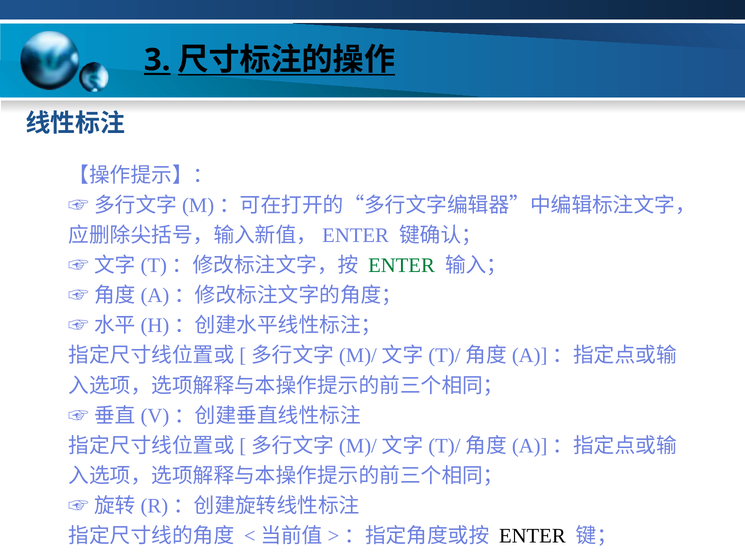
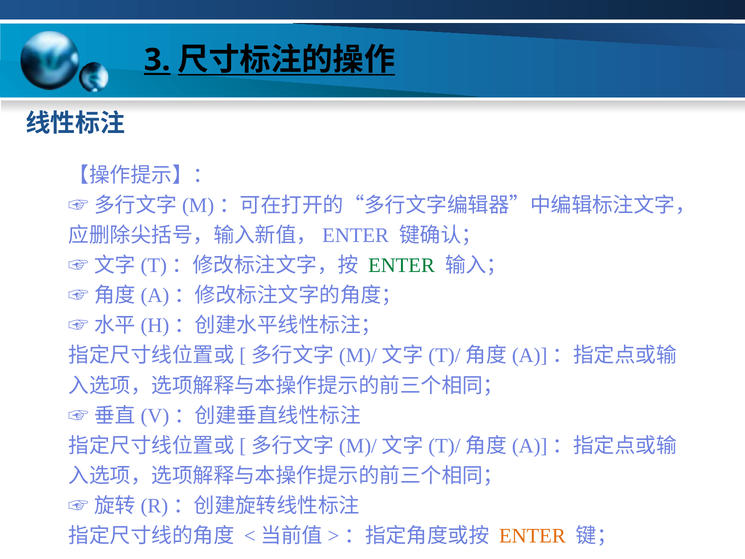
ENTER colour: black -> orange (532, 536)
